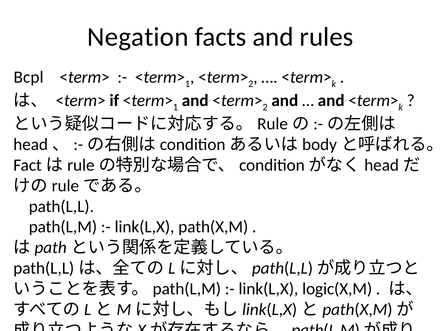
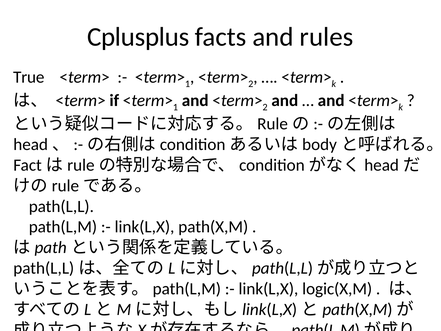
Negation: Negation -> Cplusplus (138, 37)
Bcpl: Bcpl -> True (29, 77)
